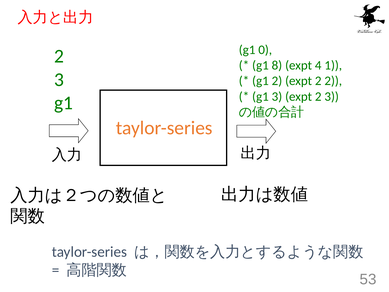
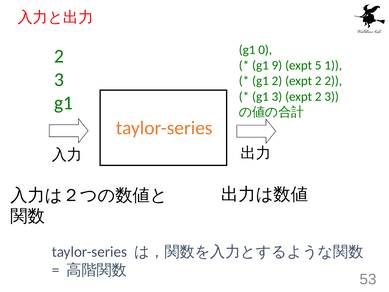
8: 8 -> 9 (277, 65)
4: 4 -> 5 (318, 65)
